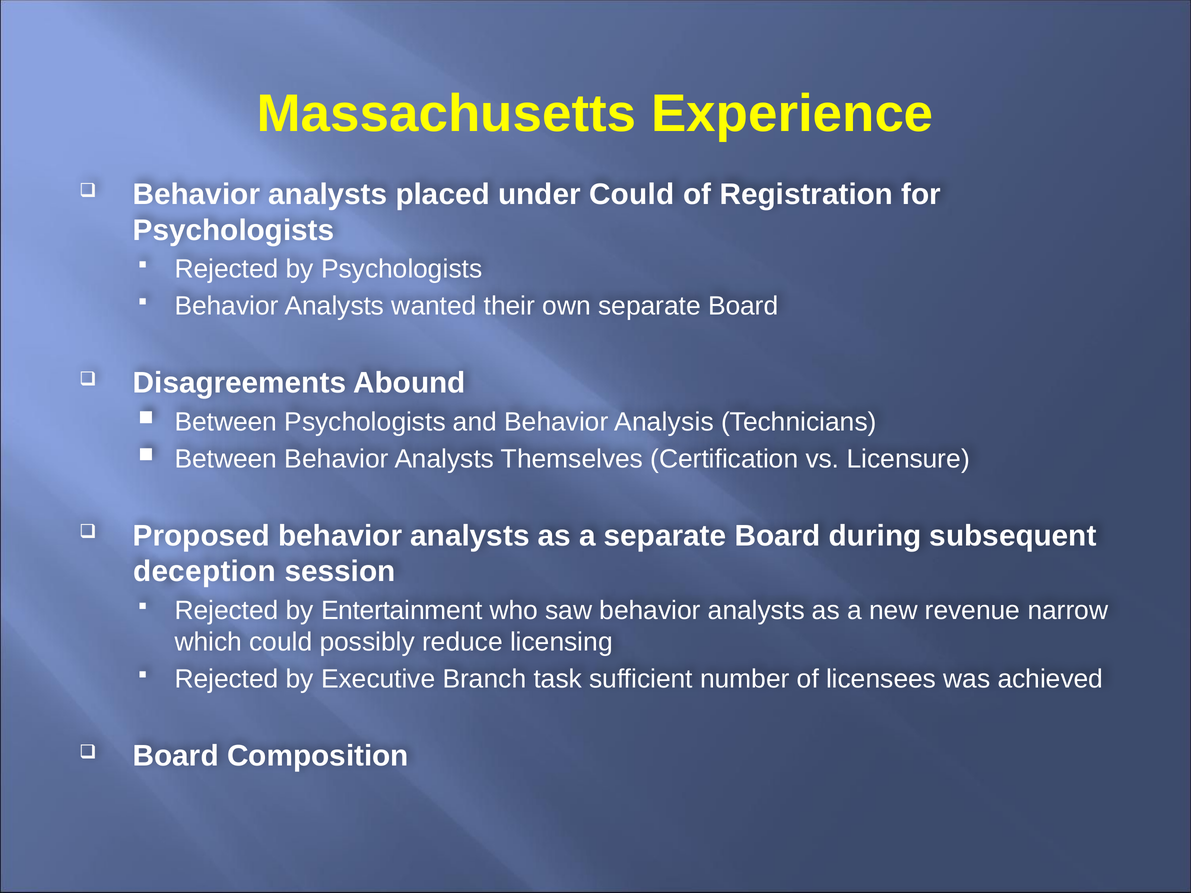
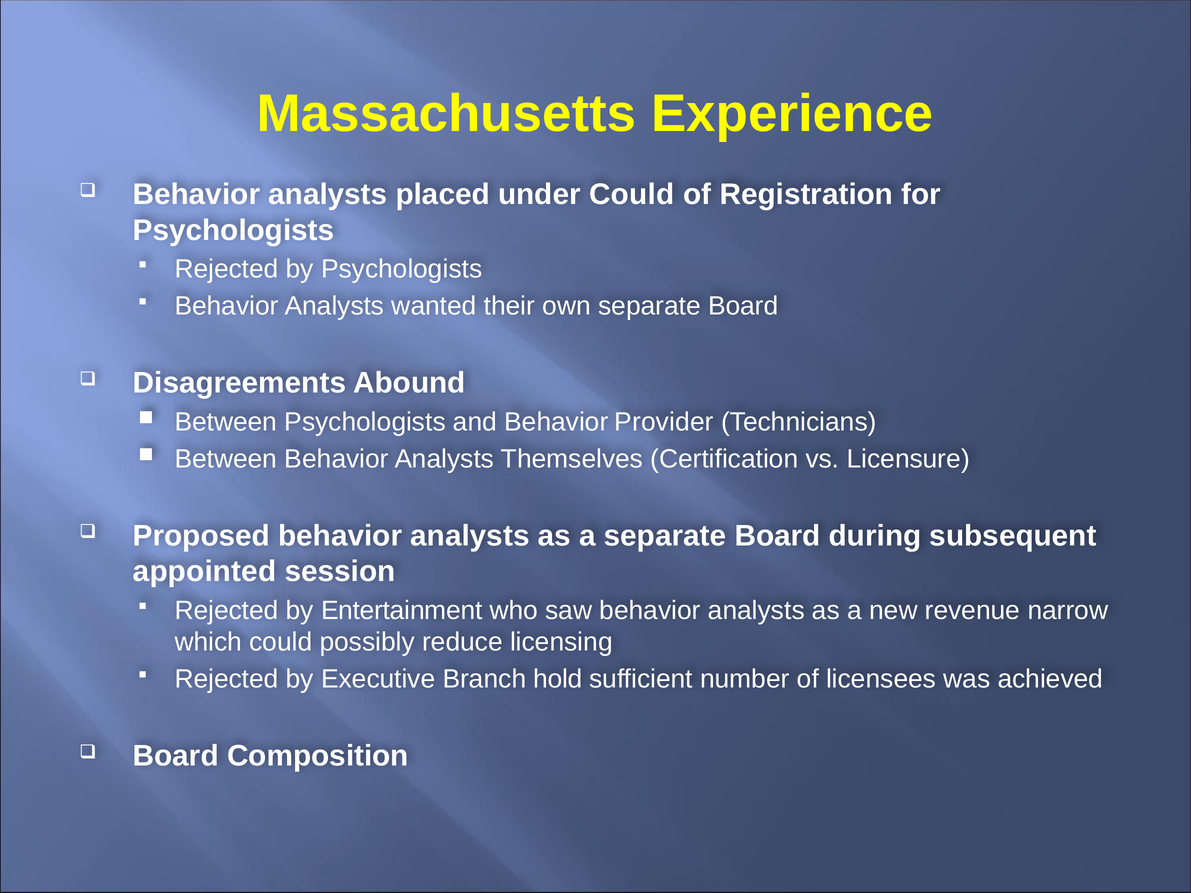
Analysis: Analysis -> Provider (664, 422)
deception: deception -> appointed (205, 572)
task: task -> hold (558, 679)
